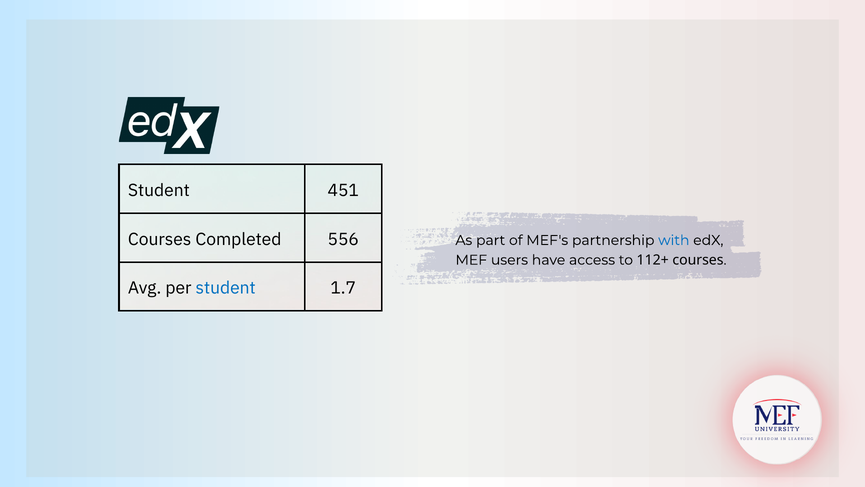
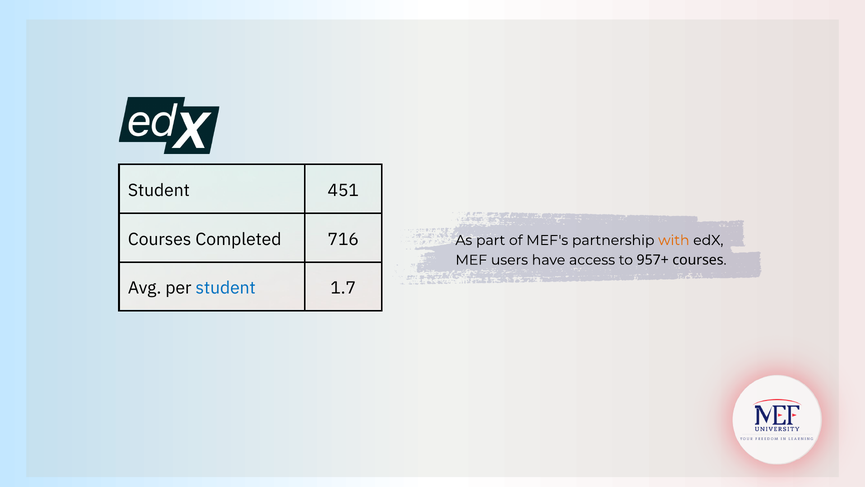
556: 556 -> 716 (343, 239)
with colour: blue -> orange (674, 240)
112+: 112+ -> 957+ (653, 260)
